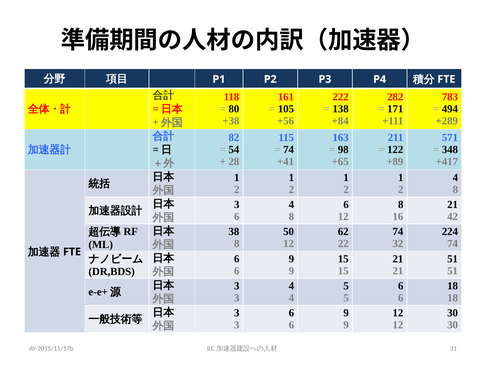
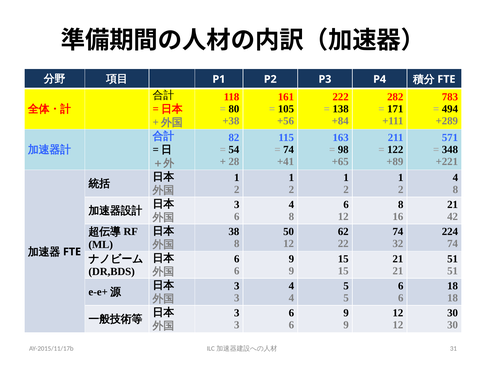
+417: +417 -> +221 (447, 161)
